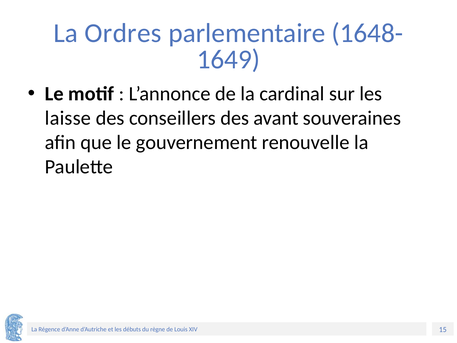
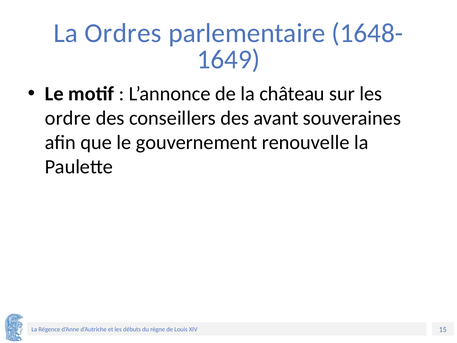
cardinal: cardinal -> château (292, 94)
laisse: laisse -> ordre (68, 118)
